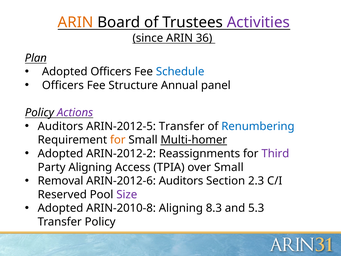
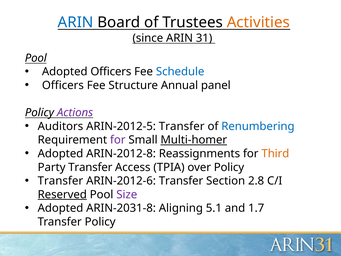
ARIN colour: orange -> blue (76, 22)
Activities colour: purple -> orange (258, 22)
36: 36 -> 31 (204, 38)
Plan: Plan -> Pool (36, 58)
for colour: orange -> purple (118, 140)
ARIN-2012-2: ARIN-2012-2 -> ARIN-2012-8 (121, 153)
Third colour: purple -> orange (275, 153)
Party Aligning: Aligning -> Transfer (90, 167)
over Small: Small -> Policy (229, 167)
Removal: Removal -> Transfer (60, 181)
ARIN-2012-6 Auditors: Auditors -> Transfer (181, 181)
2.3: 2.3 -> 2.8 (256, 181)
Reserved underline: none -> present (62, 194)
ARIN-2010-8: ARIN-2010-8 -> ARIN-2031-8 (121, 208)
8.3: 8.3 -> 5.1 (214, 208)
5.3: 5.3 -> 1.7 (256, 208)
